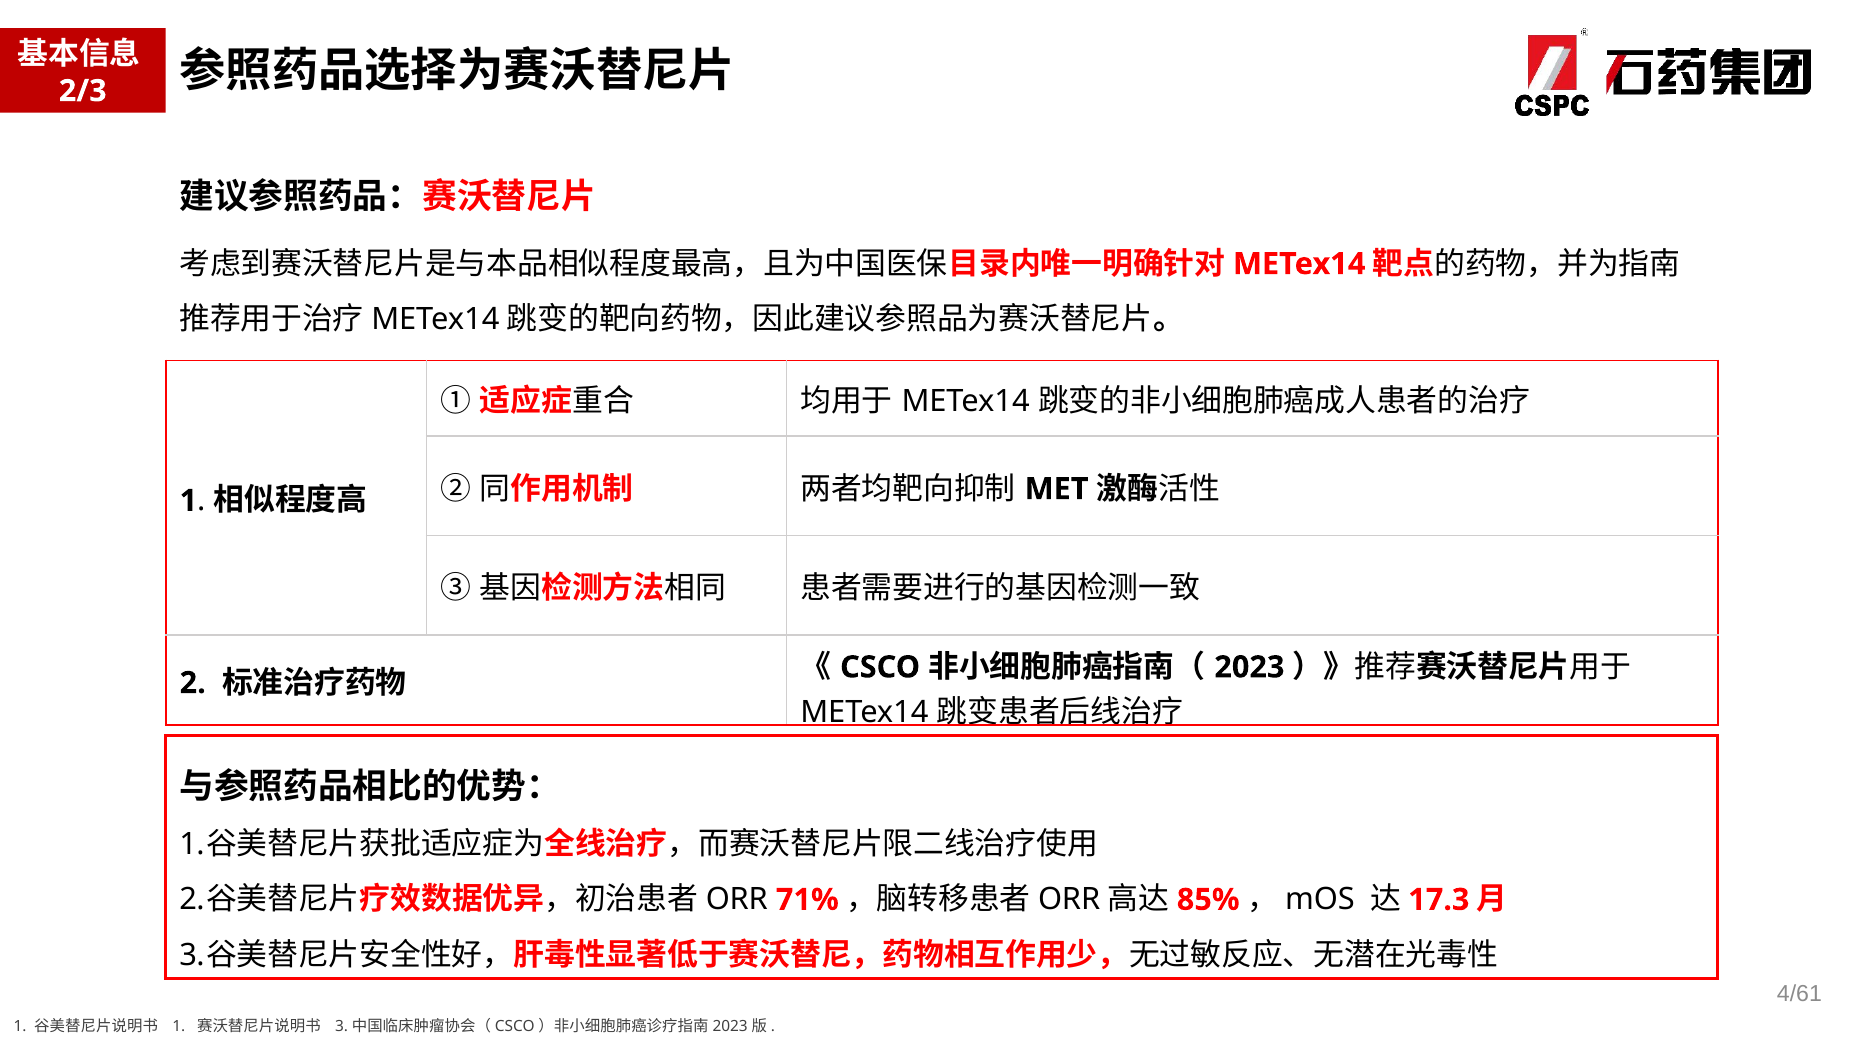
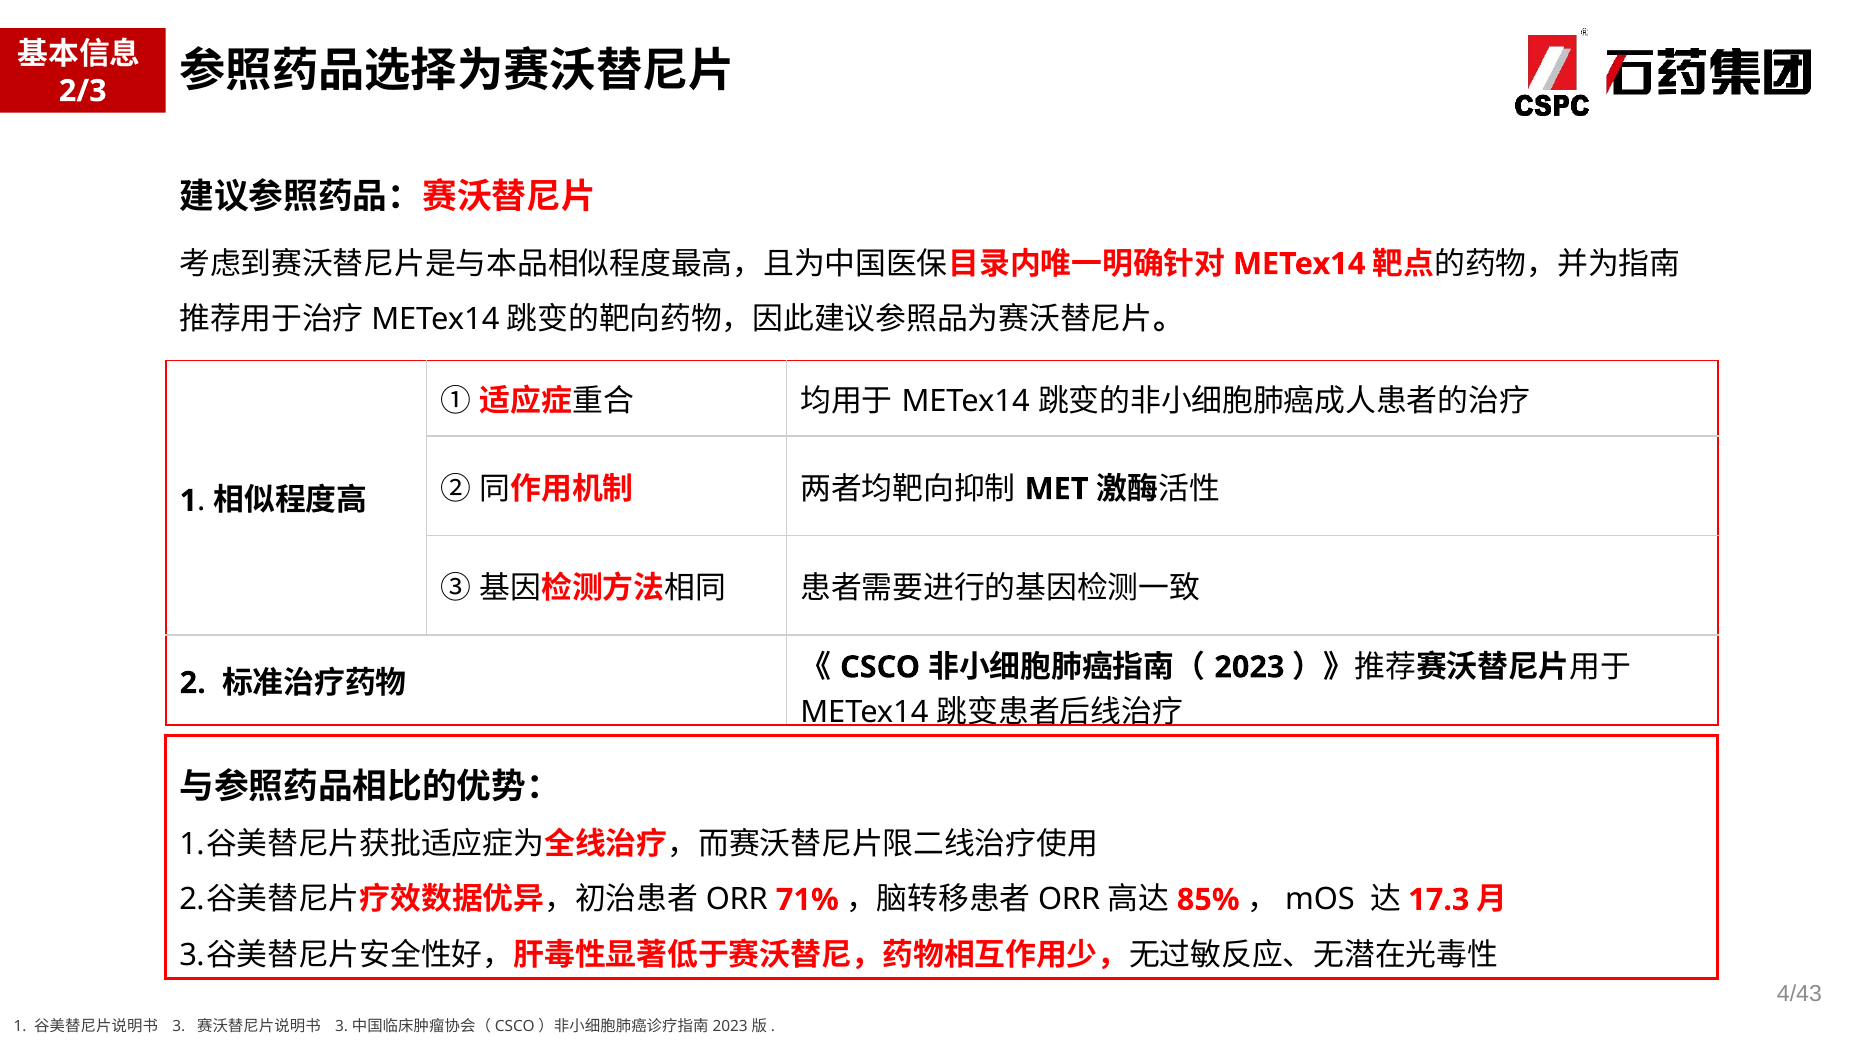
4/61: 4/61 -> 4/43 (1799, 994)
1: 1 -> 3 (179, 1026)
